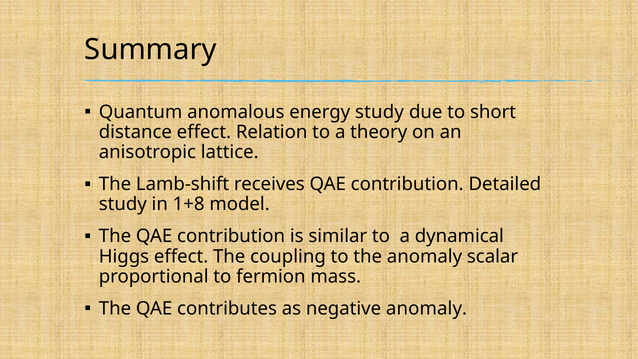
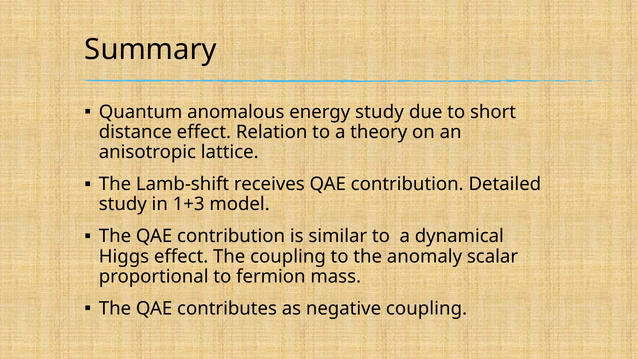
1+8: 1+8 -> 1+3 (189, 204)
negative anomaly: anomaly -> coupling (427, 308)
